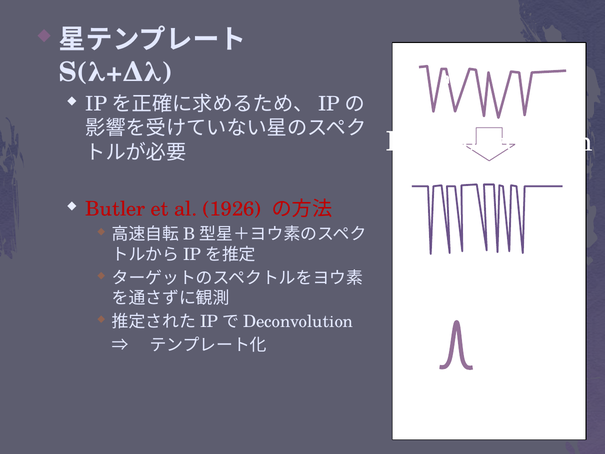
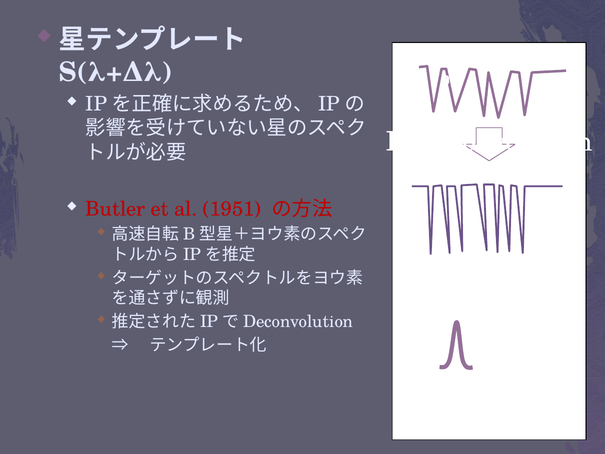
1926: 1926 -> 1951 (232, 209)
